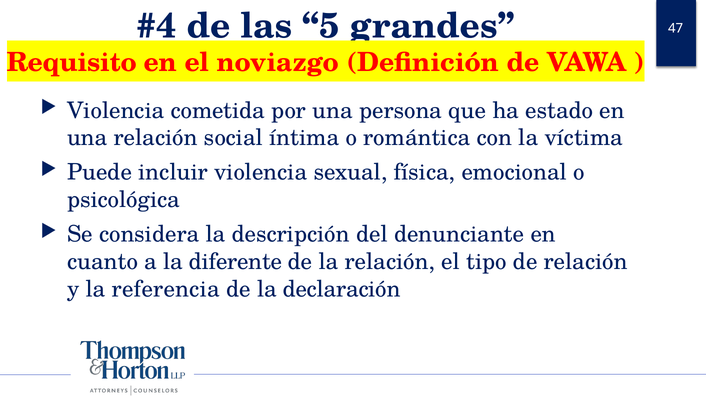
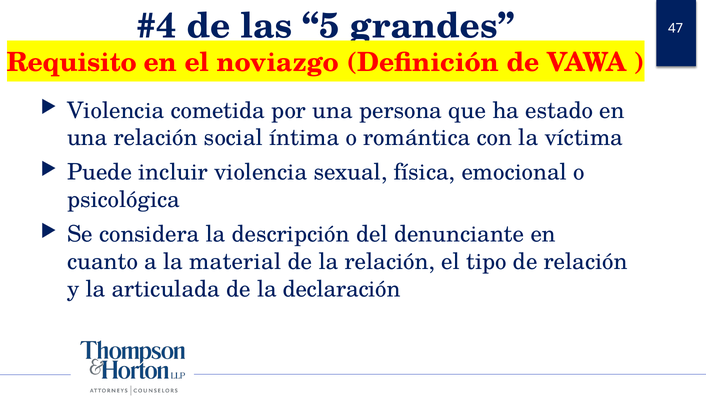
diferente: diferente -> material (235, 262)
referencia: referencia -> articulada (166, 289)
